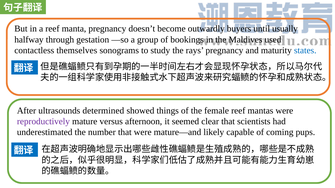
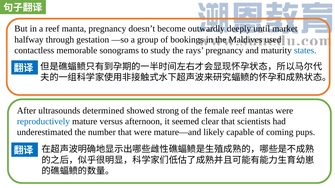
buyers: buyers -> deeply (239, 29)
usually: usually -> market (285, 29)
themselves: themselves -> memorable (77, 51)
things: things -> strong (168, 111)
reproductively colour: purple -> blue (43, 122)
